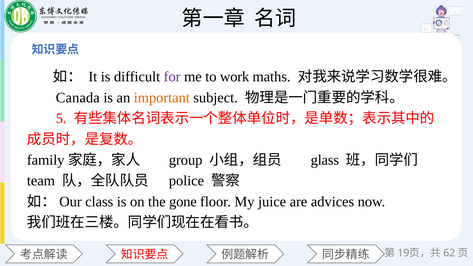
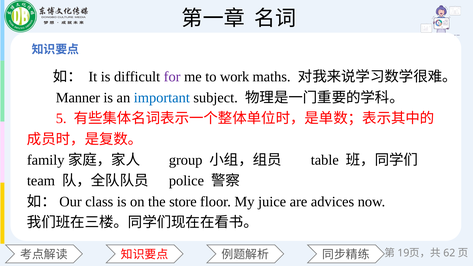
Canada: Canada -> Manner (78, 98)
important colour: orange -> blue (162, 98)
glass: glass -> table (325, 160)
gone: gone -> store (183, 202)
